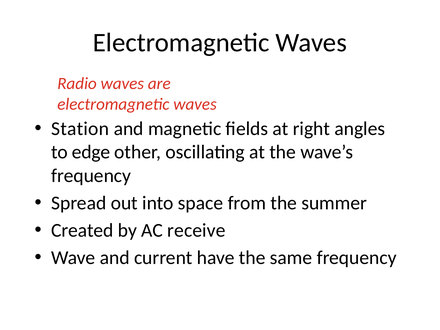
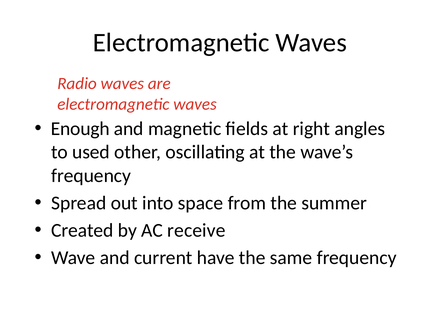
Station: Station -> Enough (80, 129)
edge: edge -> used (91, 152)
